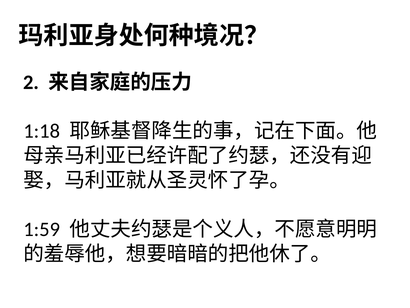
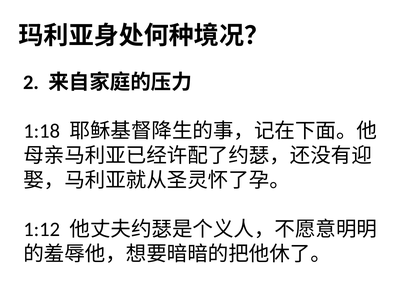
1:59: 1:59 -> 1:12 (42, 229)
